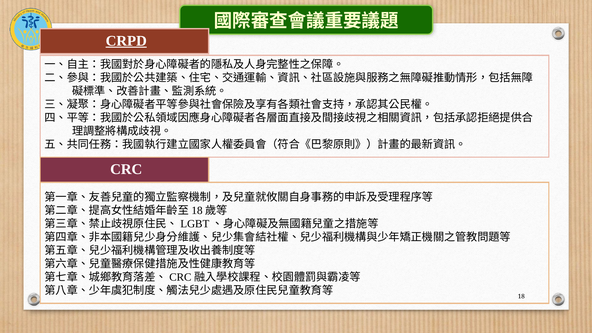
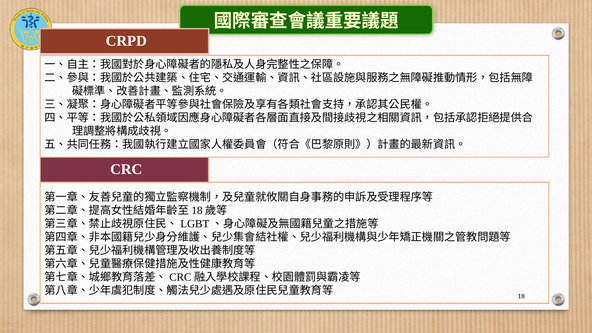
CRPD underline: present -> none (126, 41)
